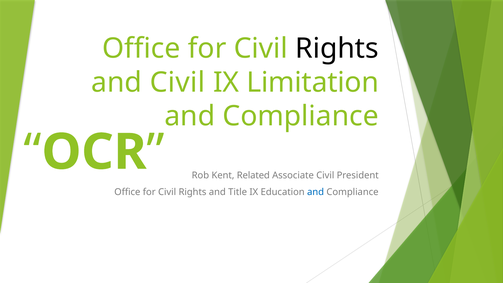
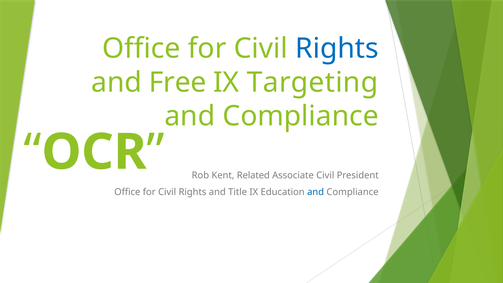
Rights colour: black -> blue (337, 48)
and Civil: Civil -> Free (178, 82)
Limitation: Limitation -> Targeting (312, 82)
